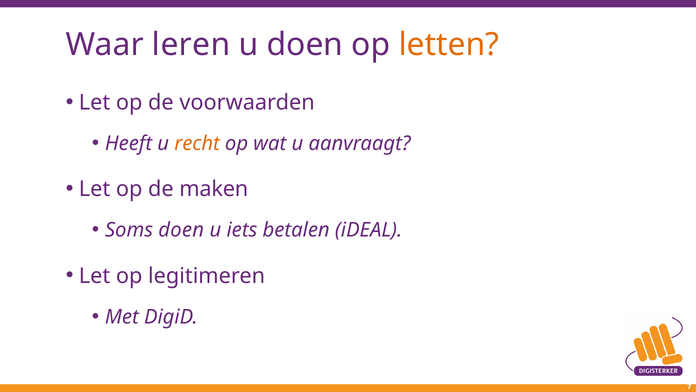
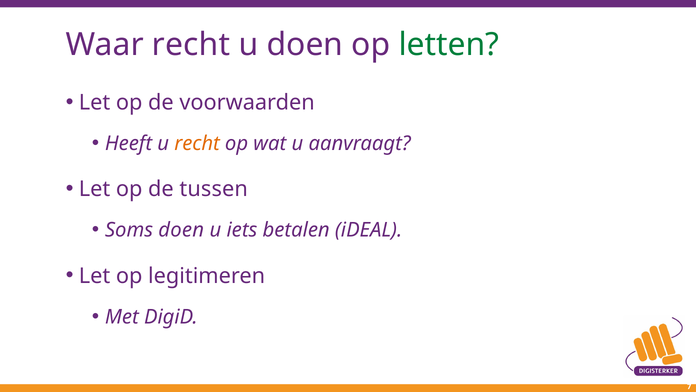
Waar leren: leren -> recht (191, 45)
letten colour: orange -> green (449, 45)
maken: maken -> tussen (214, 189)
